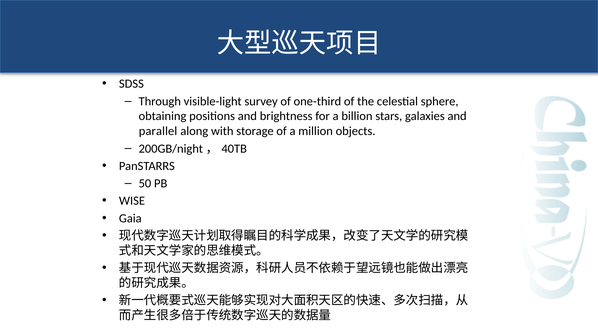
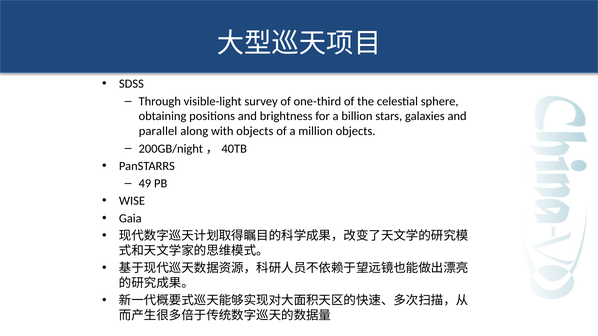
with storage: storage -> objects (255, 131)
50: 50 -> 49 (145, 184)
